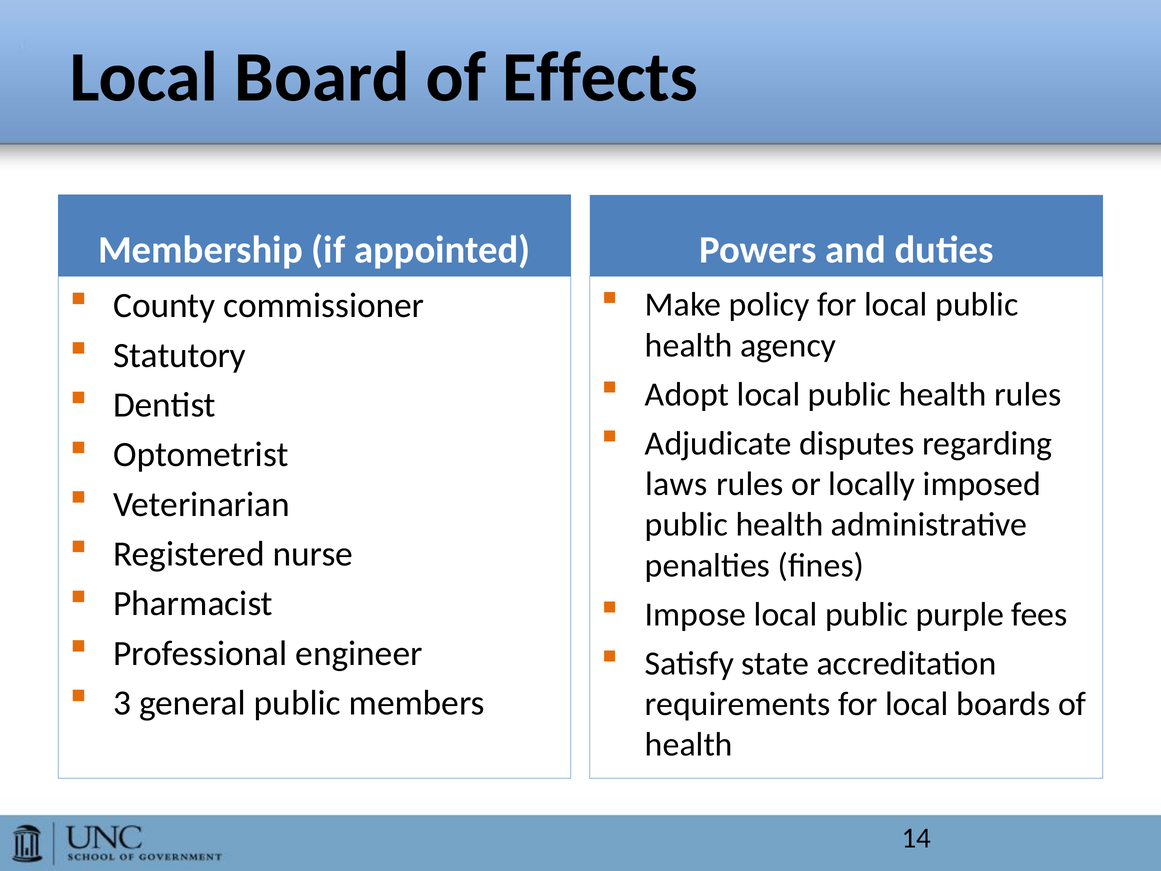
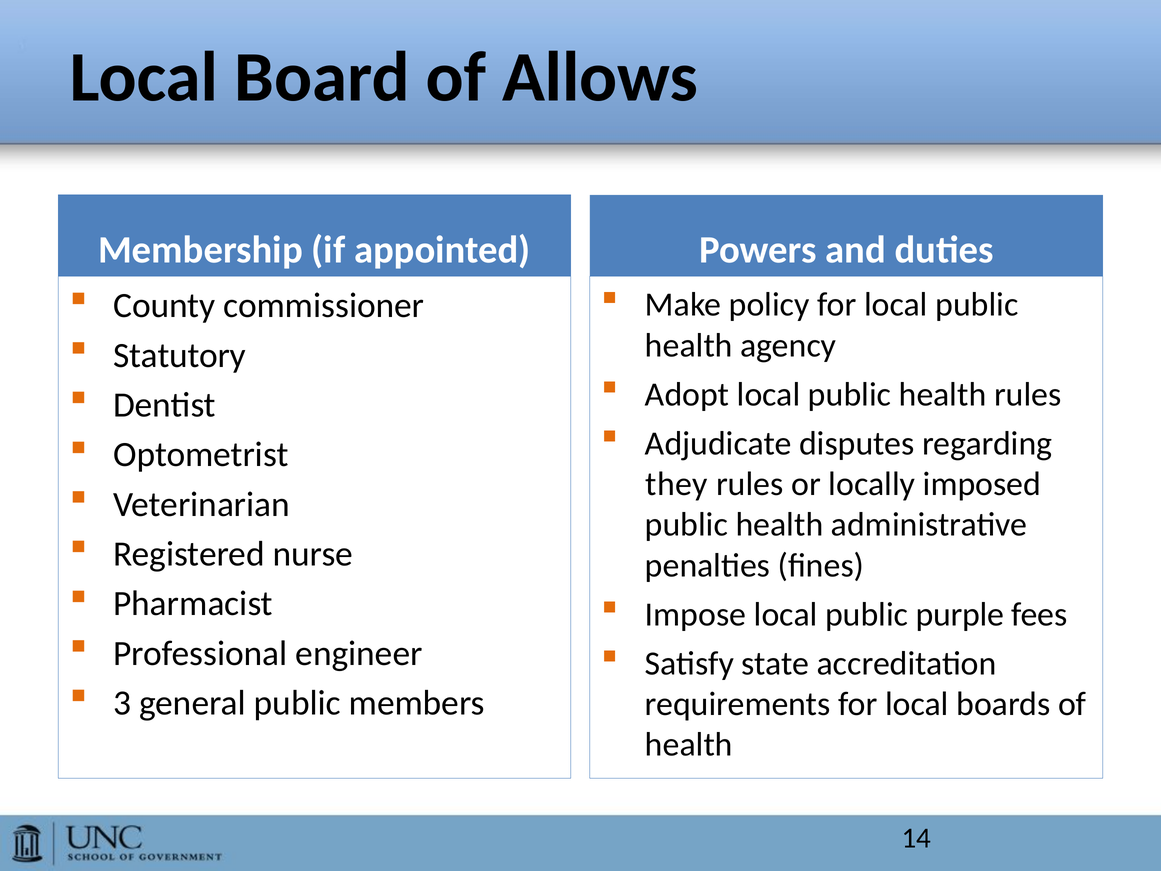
Effects: Effects -> Allows (600, 78)
laws: laws -> they (677, 484)
